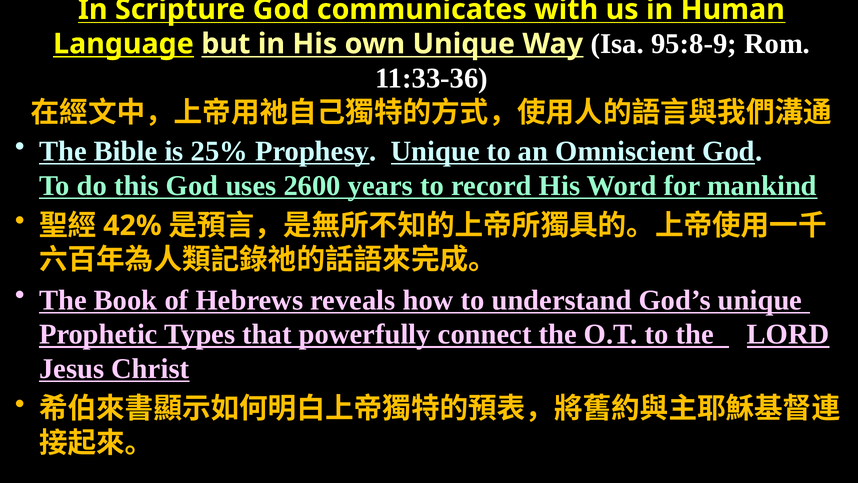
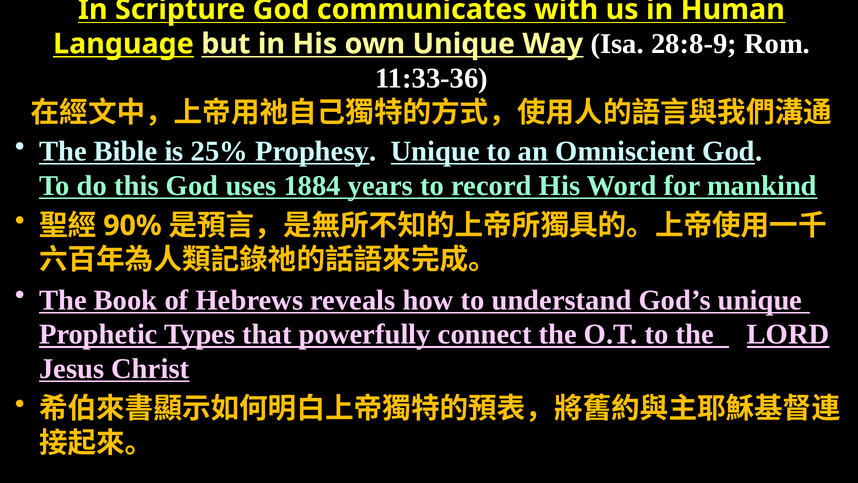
95:8-9: 95:8-9 -> 28:8-9 (694, 44)
2600: 2600 -> 1884 (312, 185)
42%: 42% -> 90% (132, 225)
